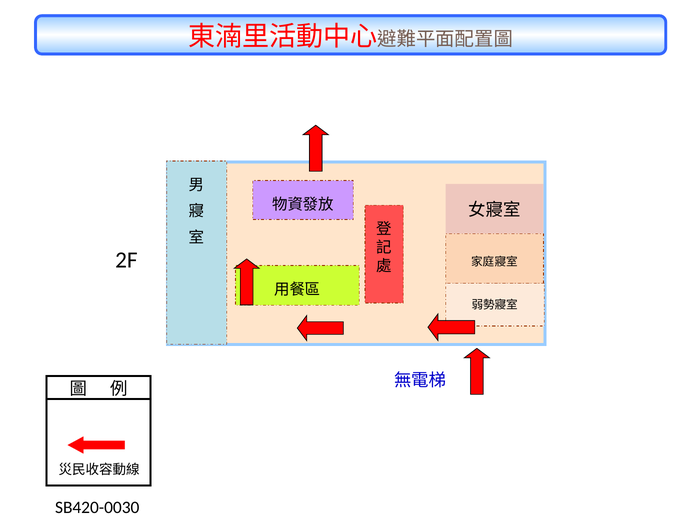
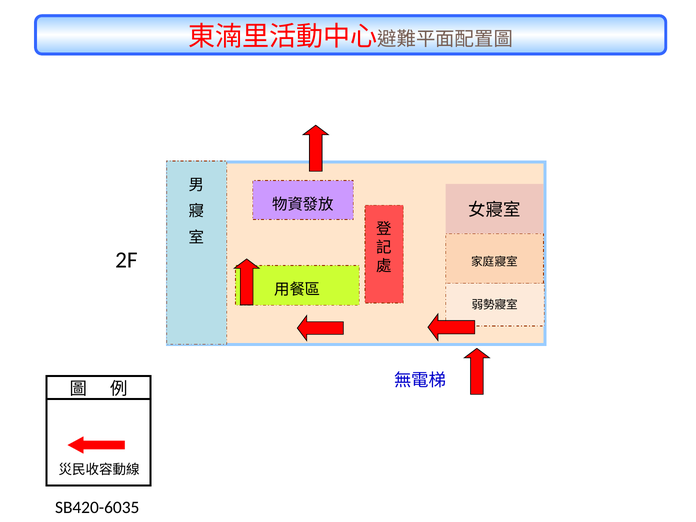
SB420-0030: SB420-0030 -> SB420-6035 (97, 507)
